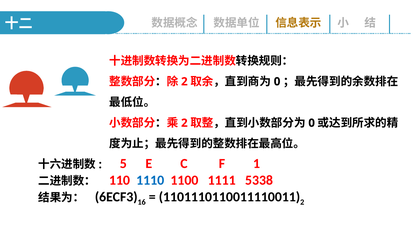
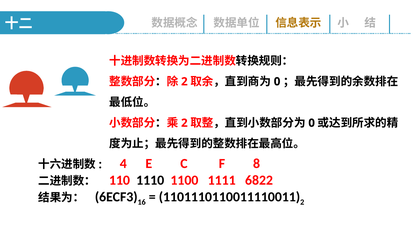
5: 5 -> 4 (123, 164)
1: 1 -> 8 (257, 164)
1110 colour: blue -> black (150, 180)
5338: 5338 -> 6822 (259, 180)
